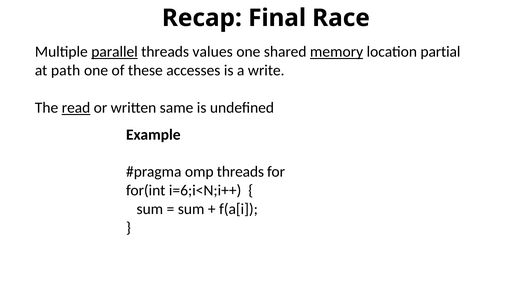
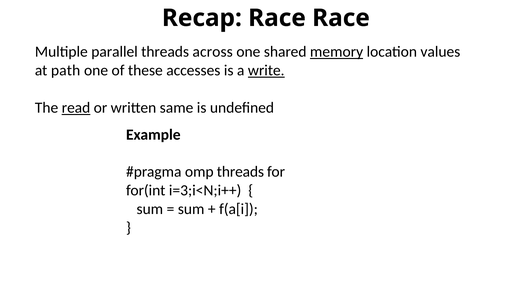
Recap Final: Final -> Race (277, 18)
parallel underline: present -> none (115, 52)
values: values -> across (213, 52)
partial: partial -> values (440, 52)
write underline: none -> present (266, 71)
i=6;i<N;i++: i=6;i<N;i++ -> i=3;i<N;i++ (205, 191)
